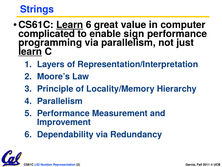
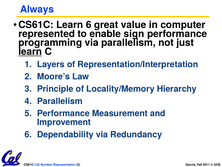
Strings: Strings -> Always (37, 9)
Learn underline: present -> none (70, 25)
complicated: complicated -> represented (47, 34)
